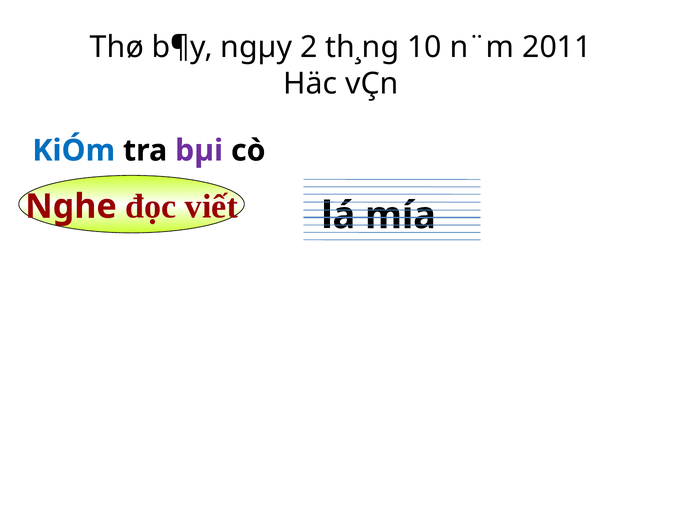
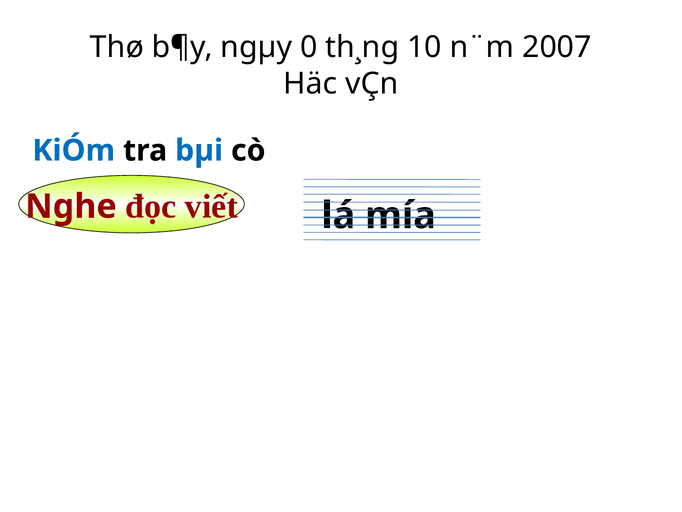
2: 2 -> 0 (309, 47)
2011: 2011 -> 2007 (557, 47)
bµi colour: purple -> blue (199, 150)
